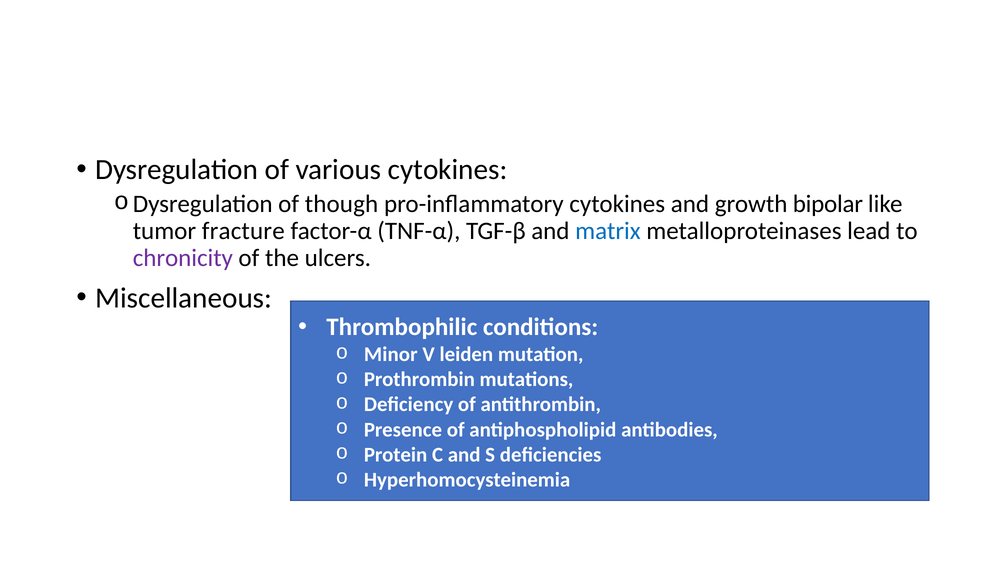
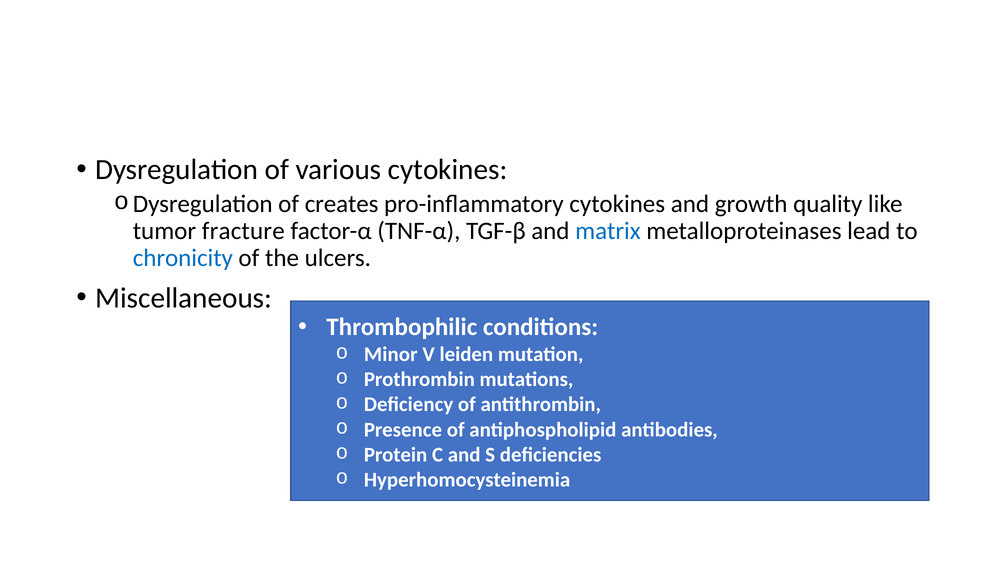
though: though -> creates (342, 204)
bipolar: bipolar -> quality (828, 204)
chronicity colour: purple -> blue (183, 258)
